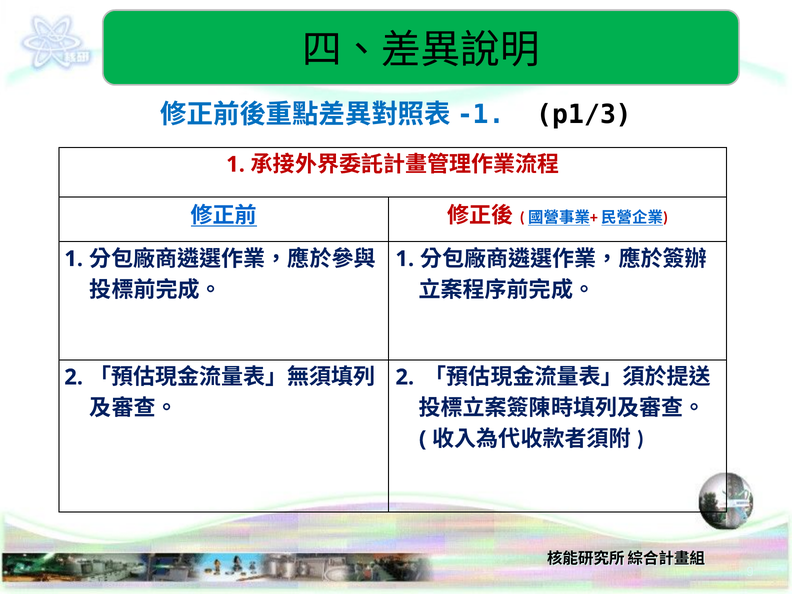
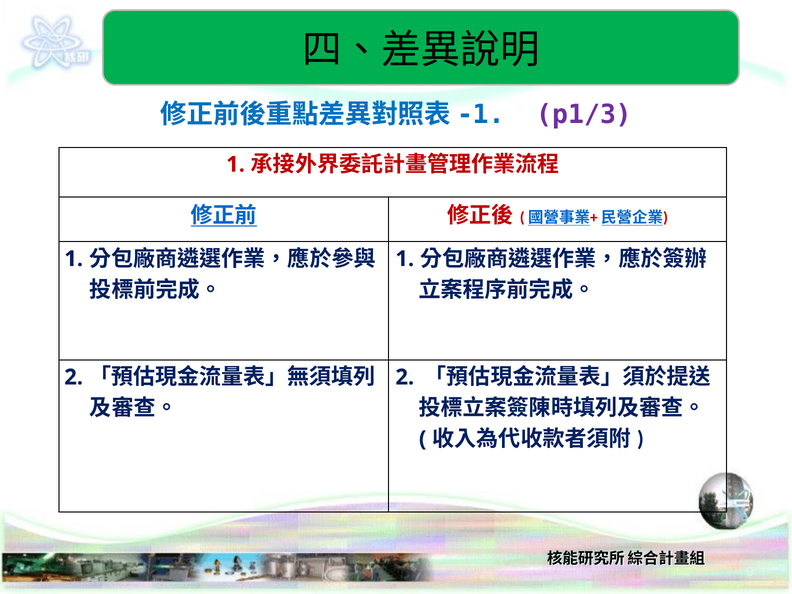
p1/3 colour: black -> purple (584, 114)
